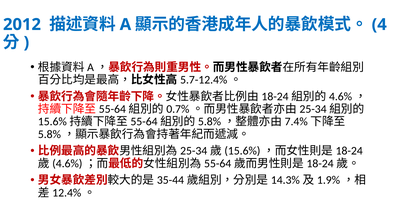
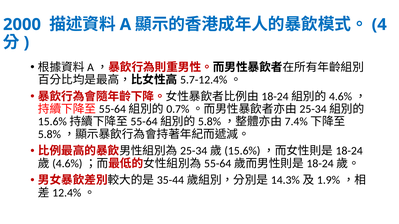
2012: 2012 -> 2000 (22, 25)
